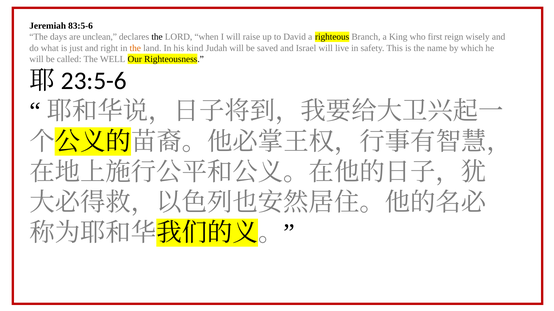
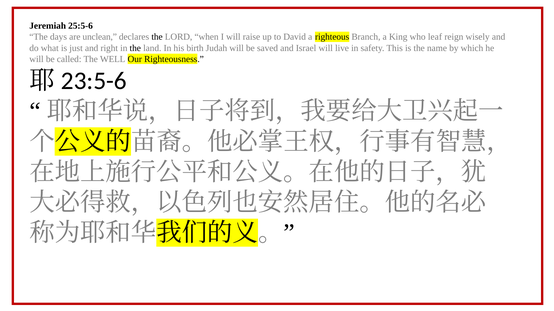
83:5-6: 83:5-6 -> 25:5-6 (81, 26)
first: first -> leaf (435, 37)
the colour: orange -> black (135, 48)
kind: kind -> birth (195, 48)
